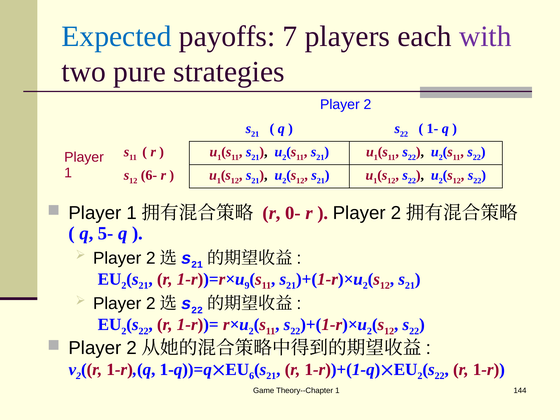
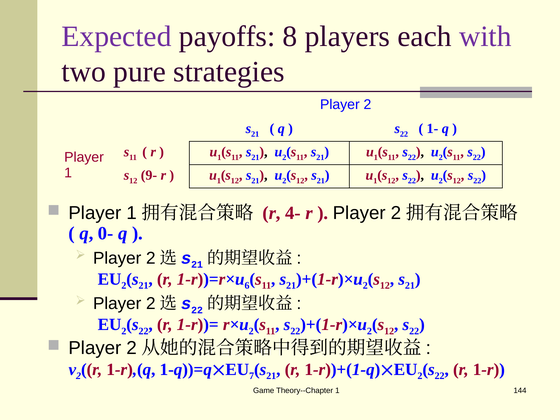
Expected colour: blue -> purple (117, 36)
7: 7 -> 8 (290, 36)
6-: 6- -> 9- (149, 175)
0-: 0- -> 4- (293, 213)
5-: 5- -> 0- (106, 233)
9: 9 -> 6 (247, 286)
6: 6 -> 7 (252, 376)
